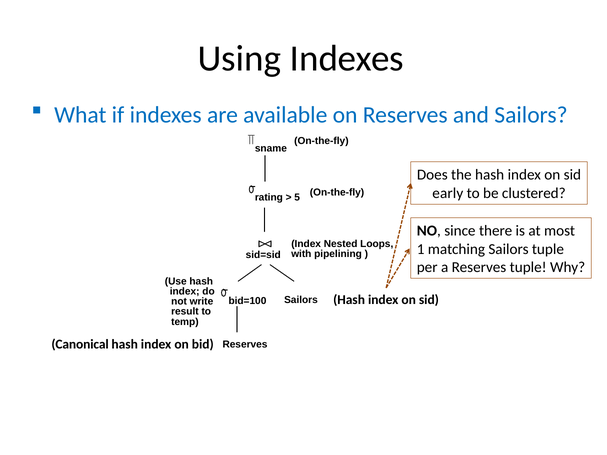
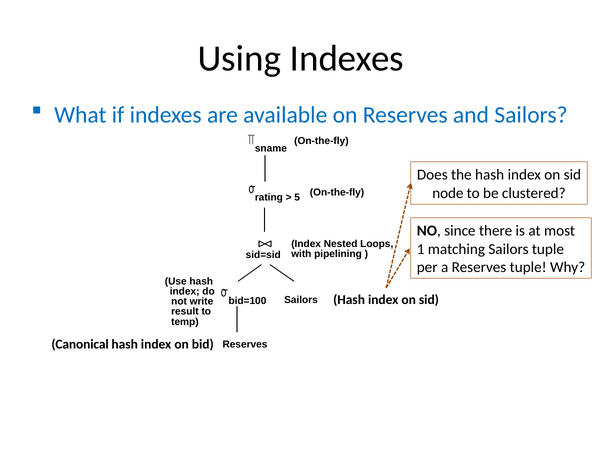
early: early -> node (448, 193)
